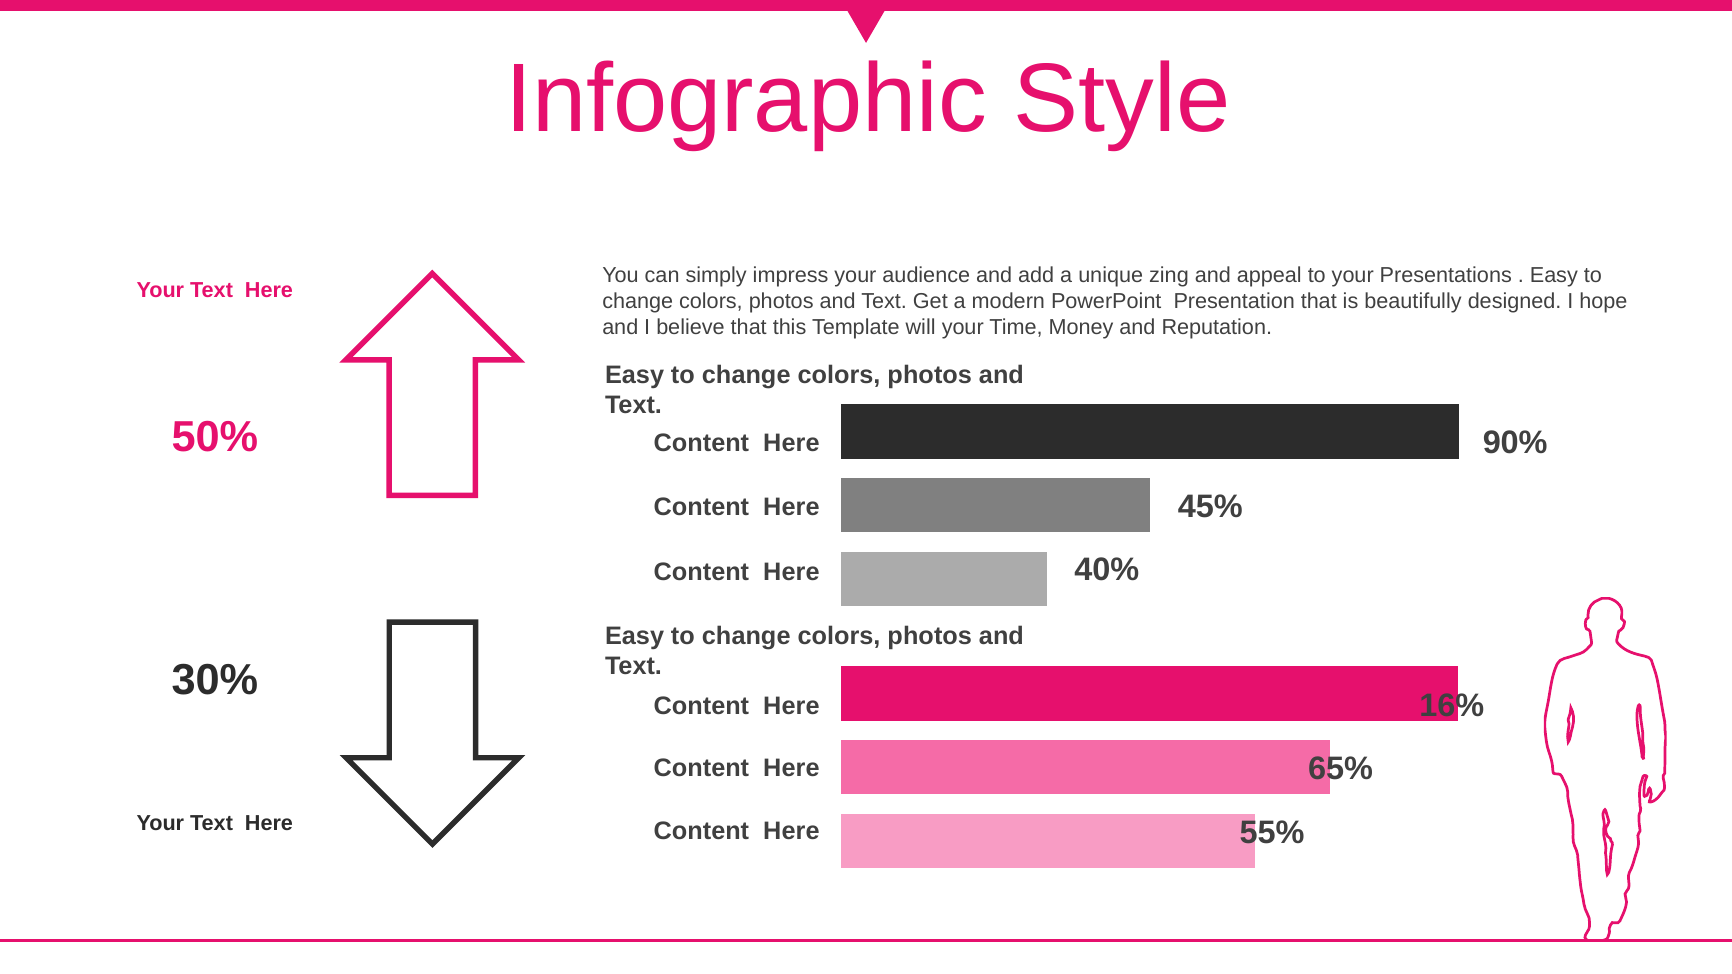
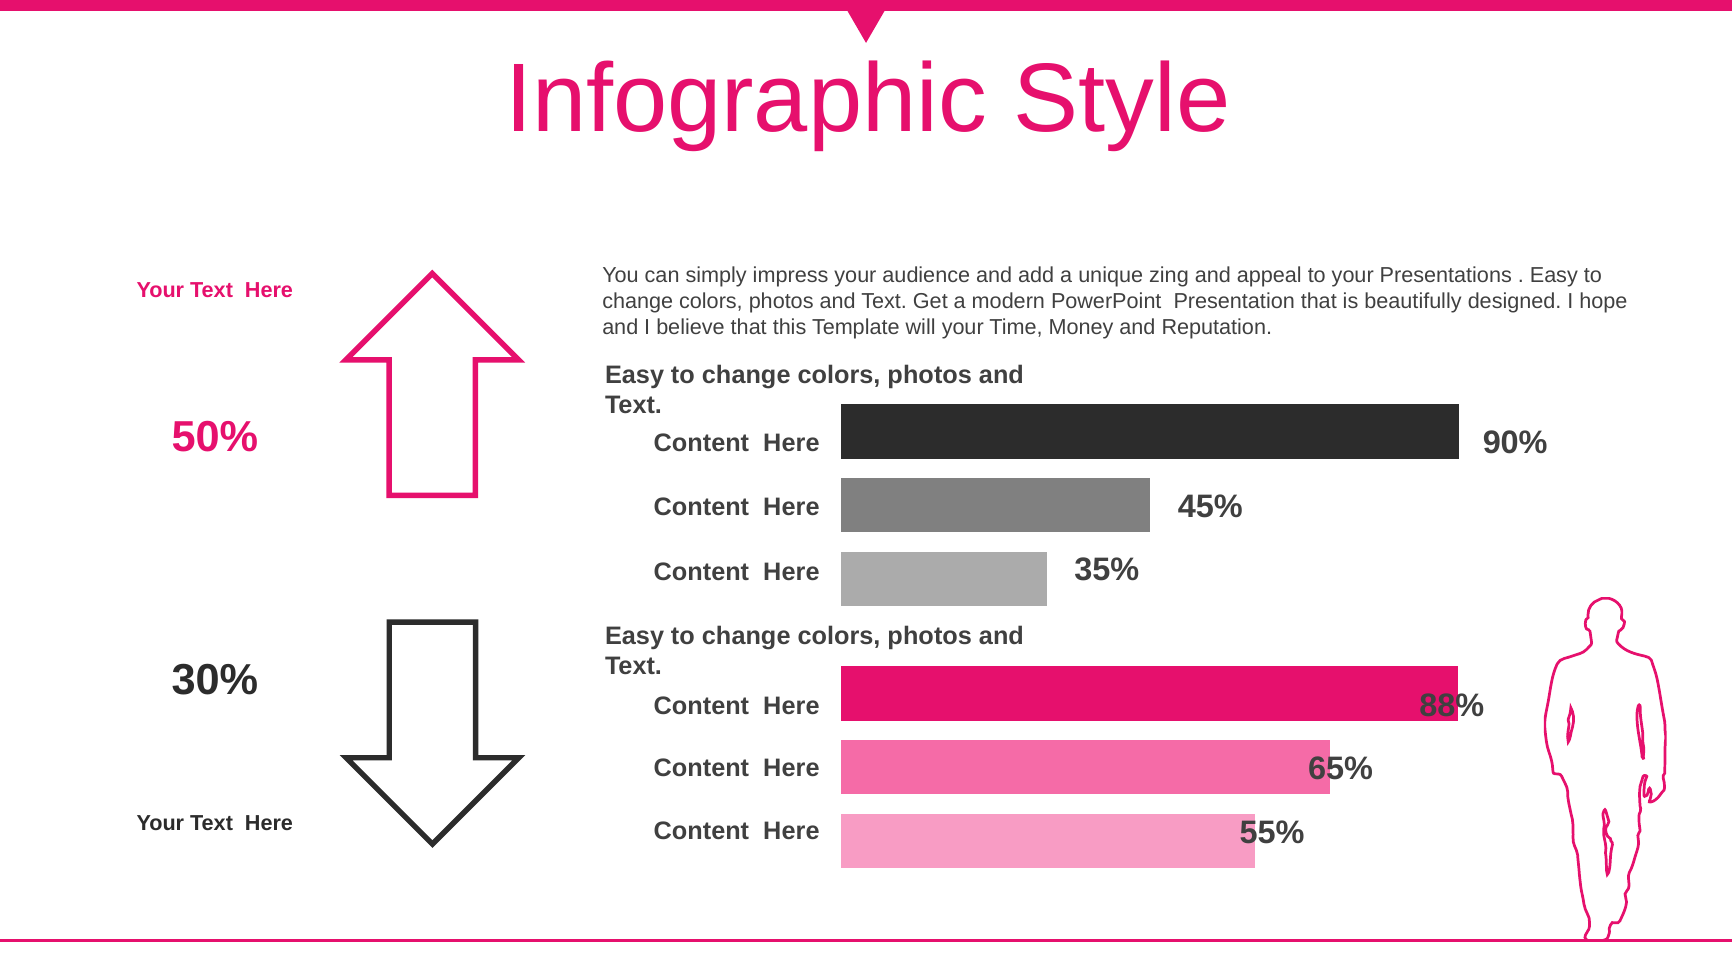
40%: 40% -> 35% (1107, 570)
16%: 16% -> 88% (1452, 706)
